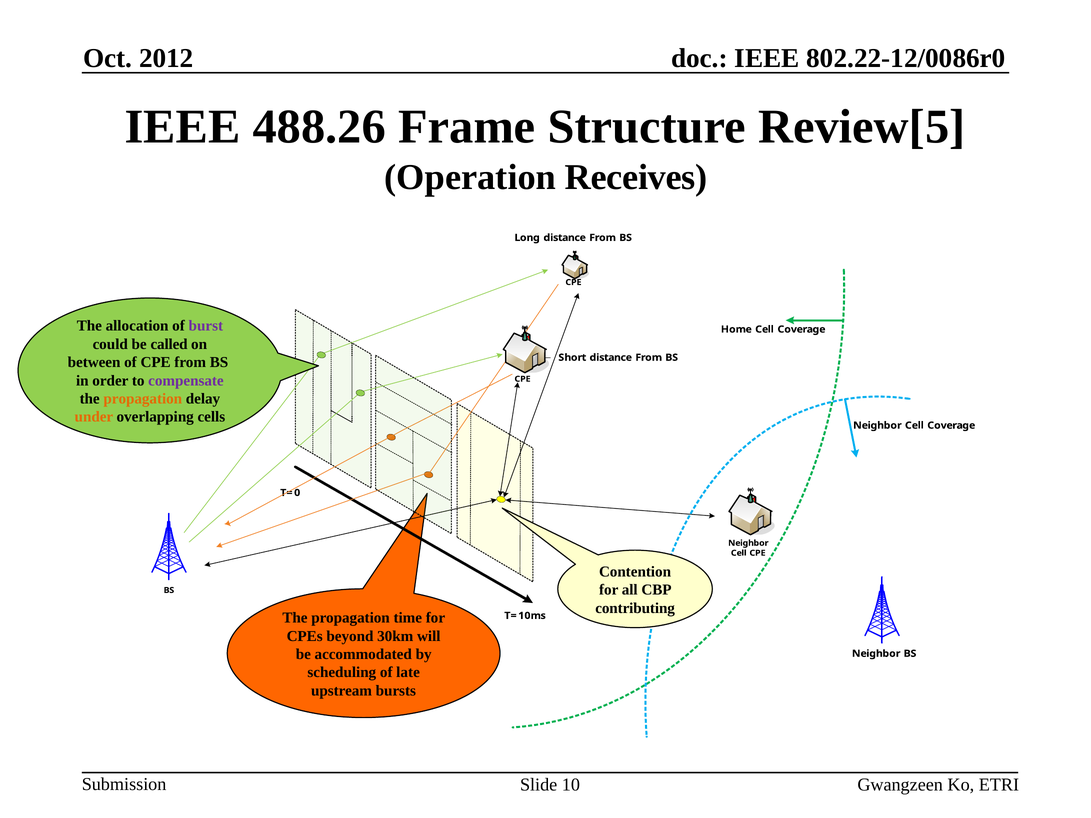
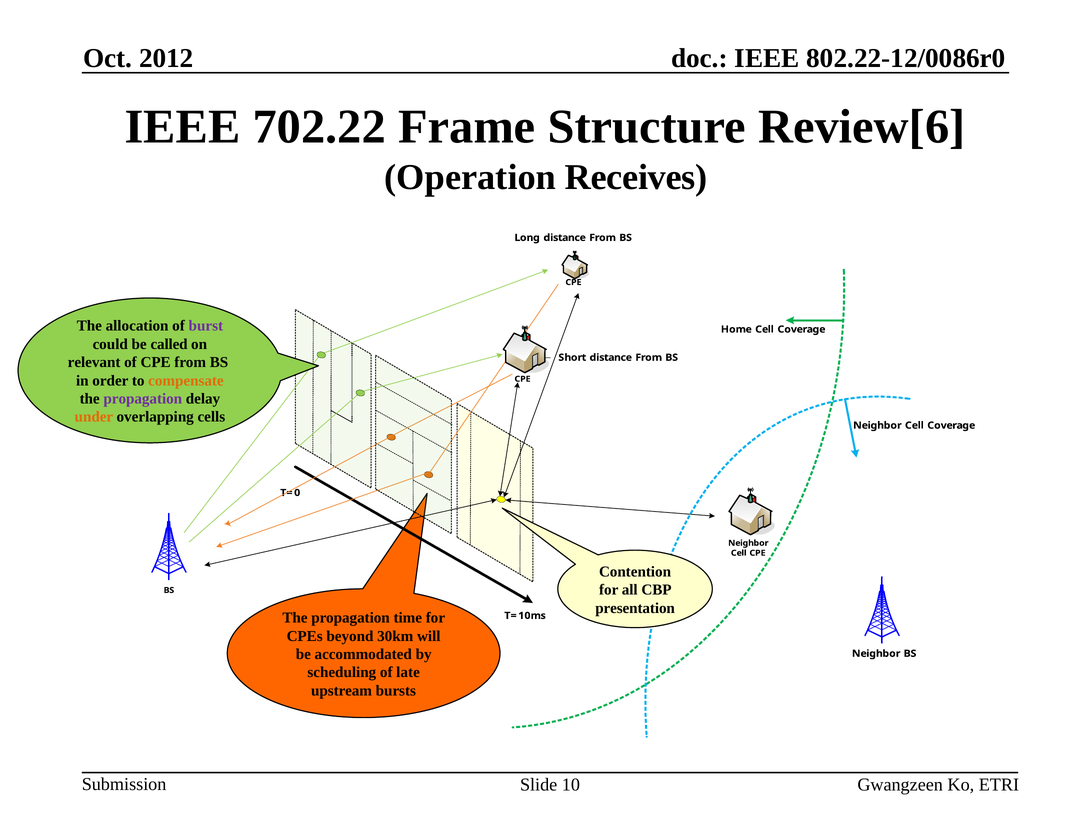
488.26: 488.26 -> 702.22 (319, 127)
Review[5: Review[5 -> Review[6 (862, 127)
between: between -> relevant (94, 362)
compensate colour: purple -> orange (186, 381)
propagation colour: orange -> purple (143, 399)
contributing: contributing -> presentation (635, 608)
